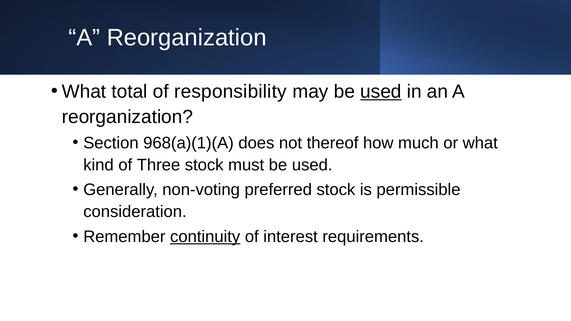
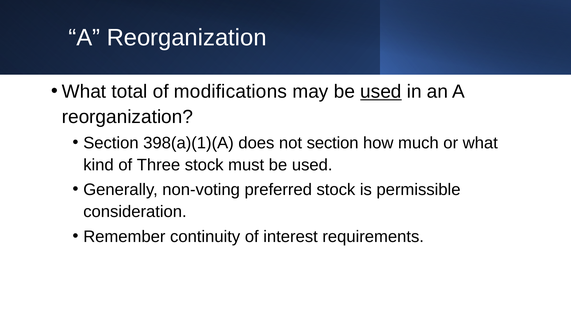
responsibility: responsibility -> modifications (230, 92)
968(a)(1)(A: 968(a)(1)(A -> 398(a)(1)(A (188, 143)
not thereof: thereof -> section (333, 143)
continuity underline: present -> none (205, 237)
